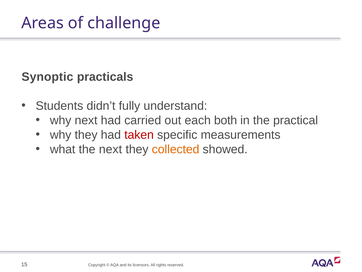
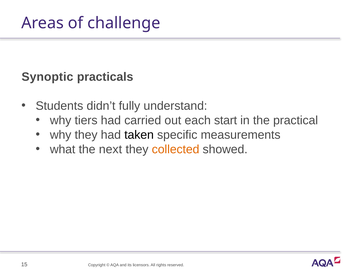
why next: next -> tiers (86, 120)
both: both -> start (226, 120)
taken colour: red -> black (139, 135)
